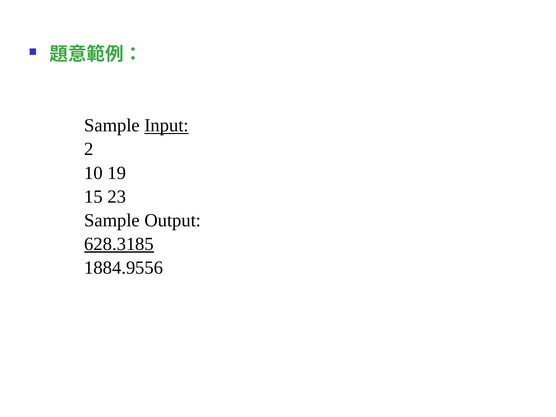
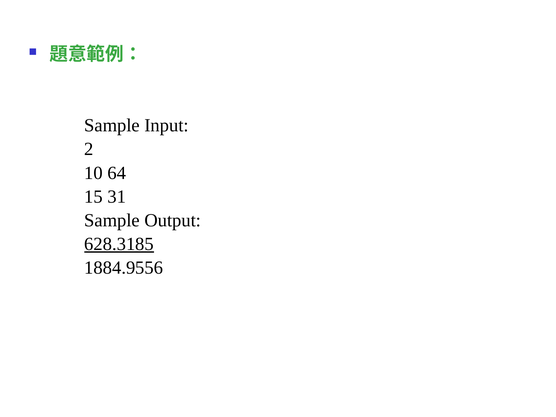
Input underline: present -> none (167, 126)
19: 19 -> 64 (117, 173)
23: 23 -> 31 (117, 197)
